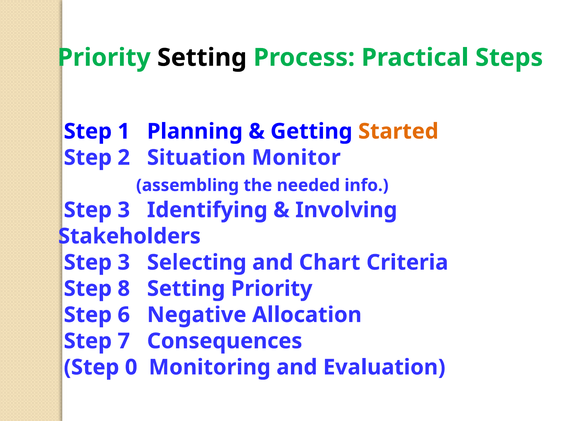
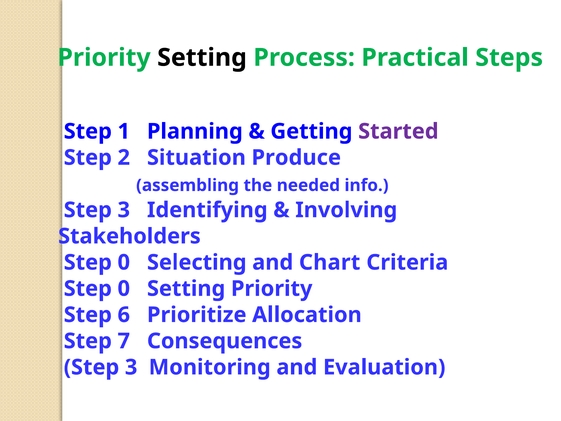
Started colour: orange -> purple (398, 131)
Monitor: Monitor -> Produce (296, 157)
3: 3 -> 0 (124, 262)
8: 8 -> 0 (124, 288)
Negative: Negative -> Prioritize (197, 315)
0: 0 -> 3 (131, 367)
